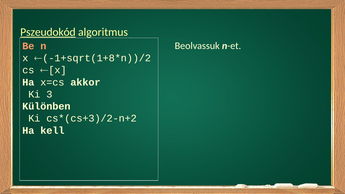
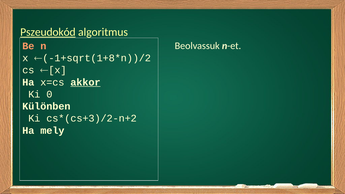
akkor underline: none -> present (85, 82)
3: 3 -> 0 (49, 94)
kell: kell -> mely (52, 131)
